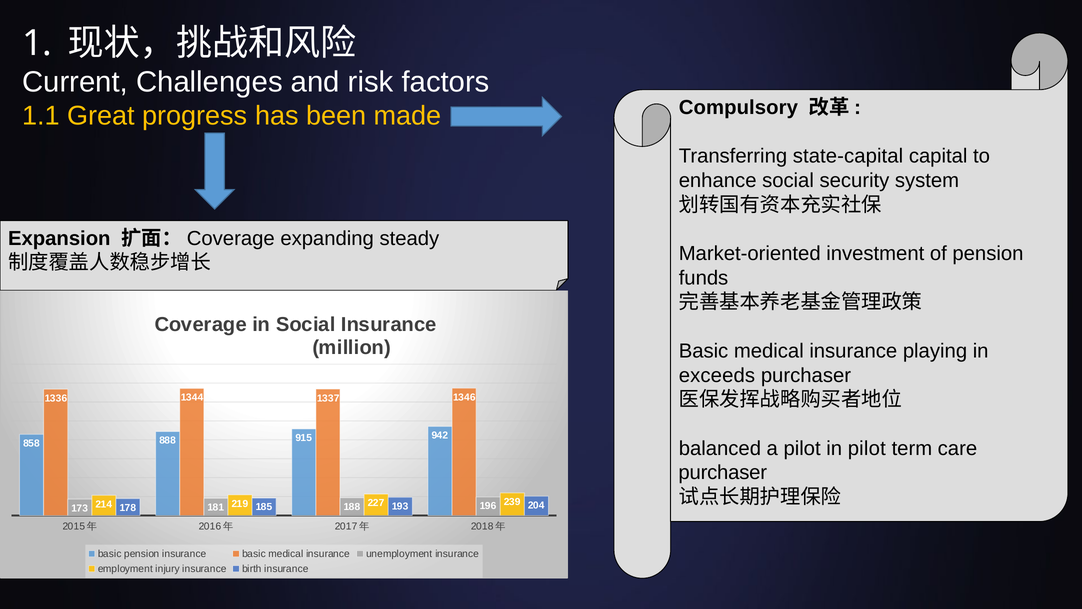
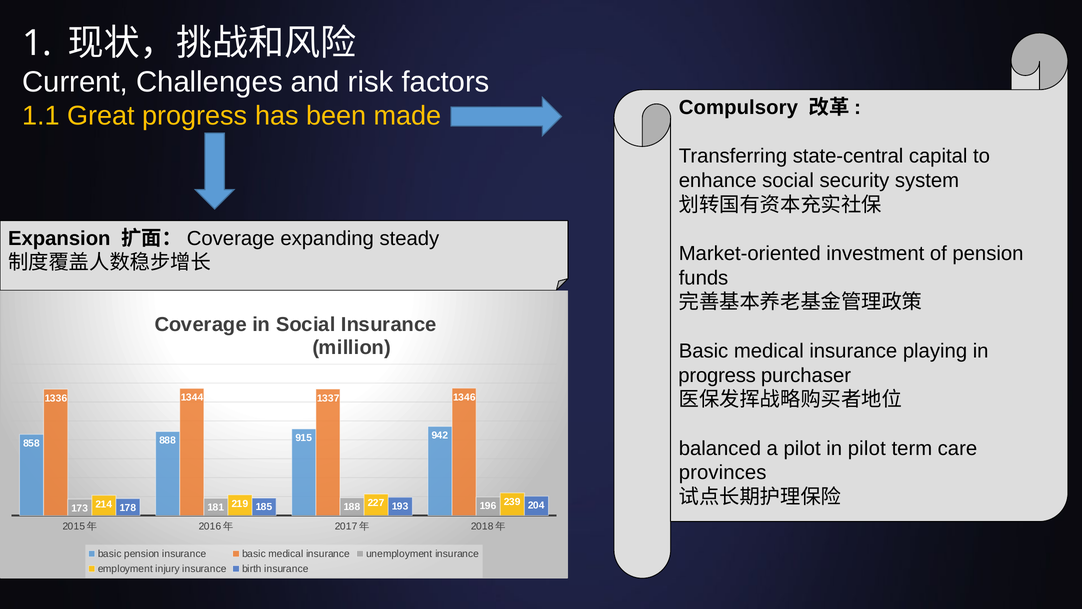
state-capital: state-capital -> state-central (848, 156)
exceeds: exceeds -> progress (717, 375)
purchaser: purchaser -> provinces (723, 472)
